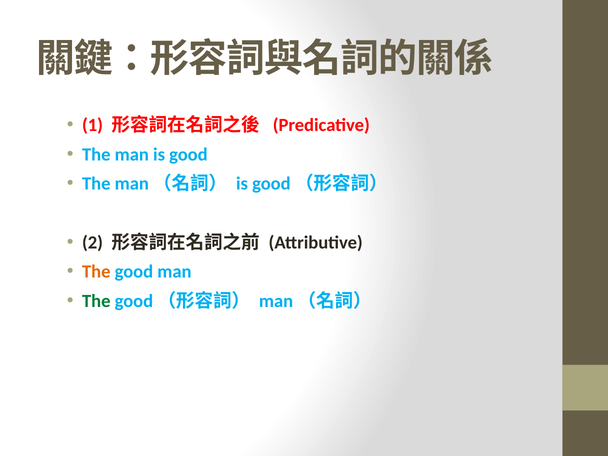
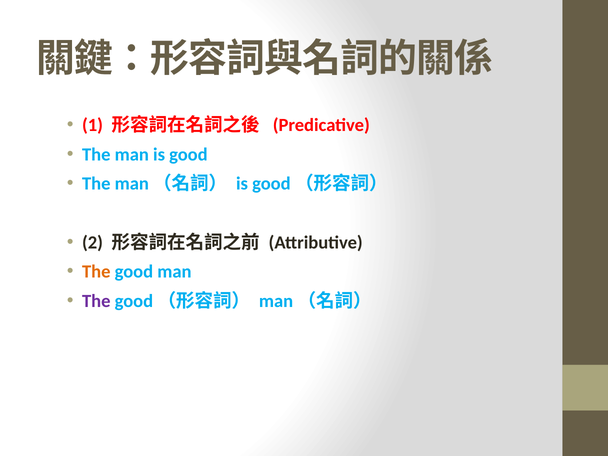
The colour: green -> purple (96, 301)
